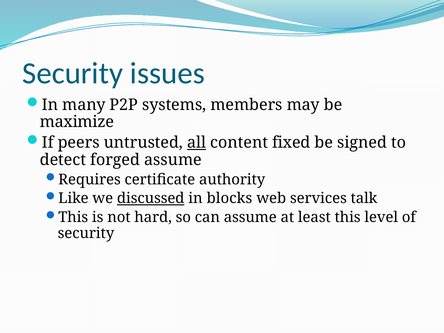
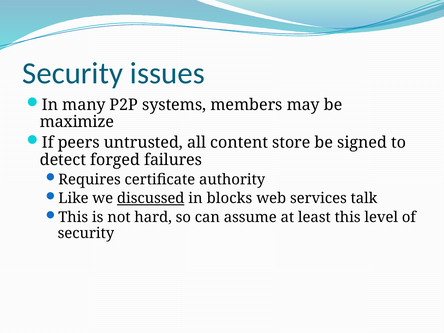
all underline: present -> none (197, 143)
fixed: fixed -> store (291, 143)
forged assume: assume -> failures (173, 160)
